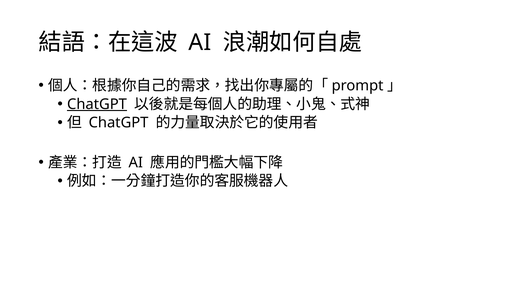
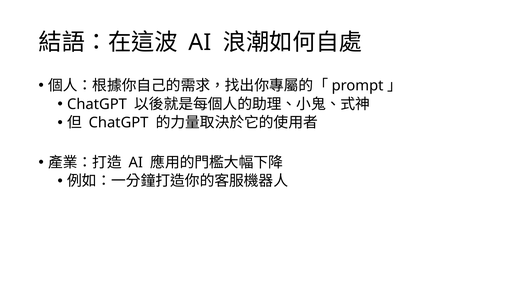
ChatGPT underline: present -> none (97, 104)
